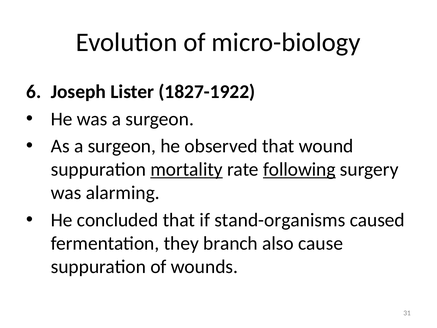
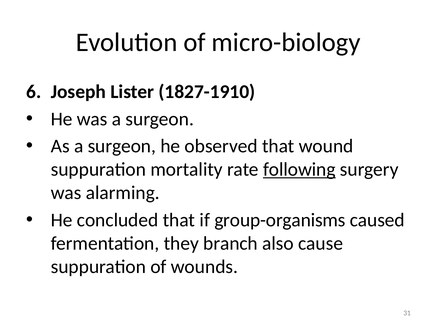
1827-1922: 1827-1922 -> 1827-1910 (207, 92)
mortality underline: present -> none (187, 169)
stand-organisms: stand-organisms -> group-organisms (280, 220)
